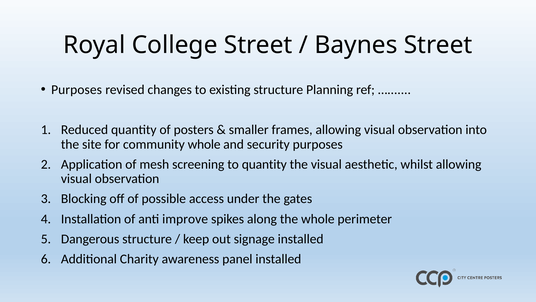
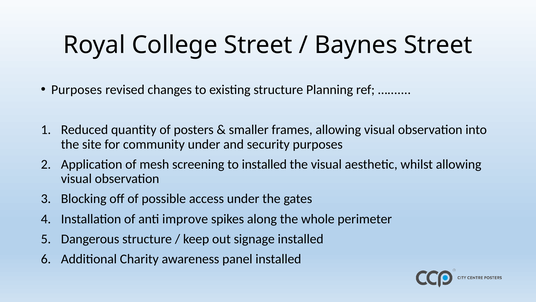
community whole: whole -> under (204, 144)
to quantity: quantity -> installed (264, 164)
